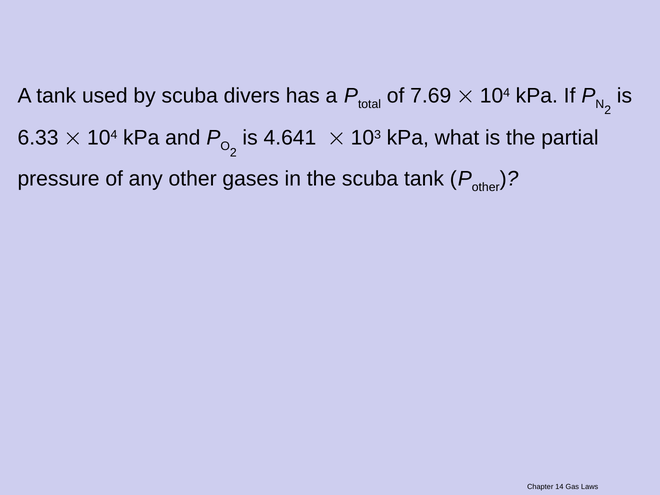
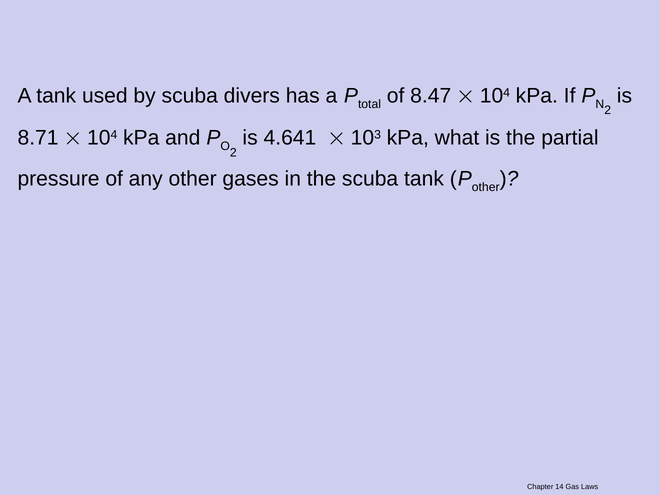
7.69: 7.69 -> 8.47 (431, 96)
6.33: 6.33 -> 8.71 (38, 138)
